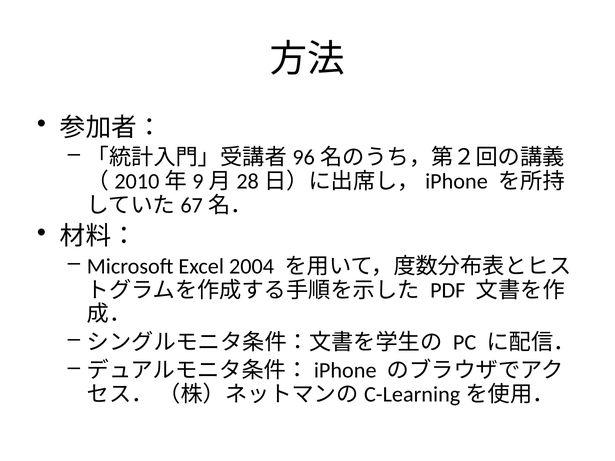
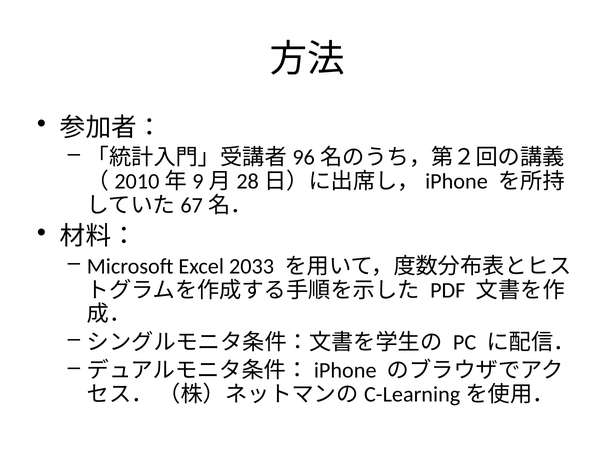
2004: 2004 -> 2033 (252, 266)
